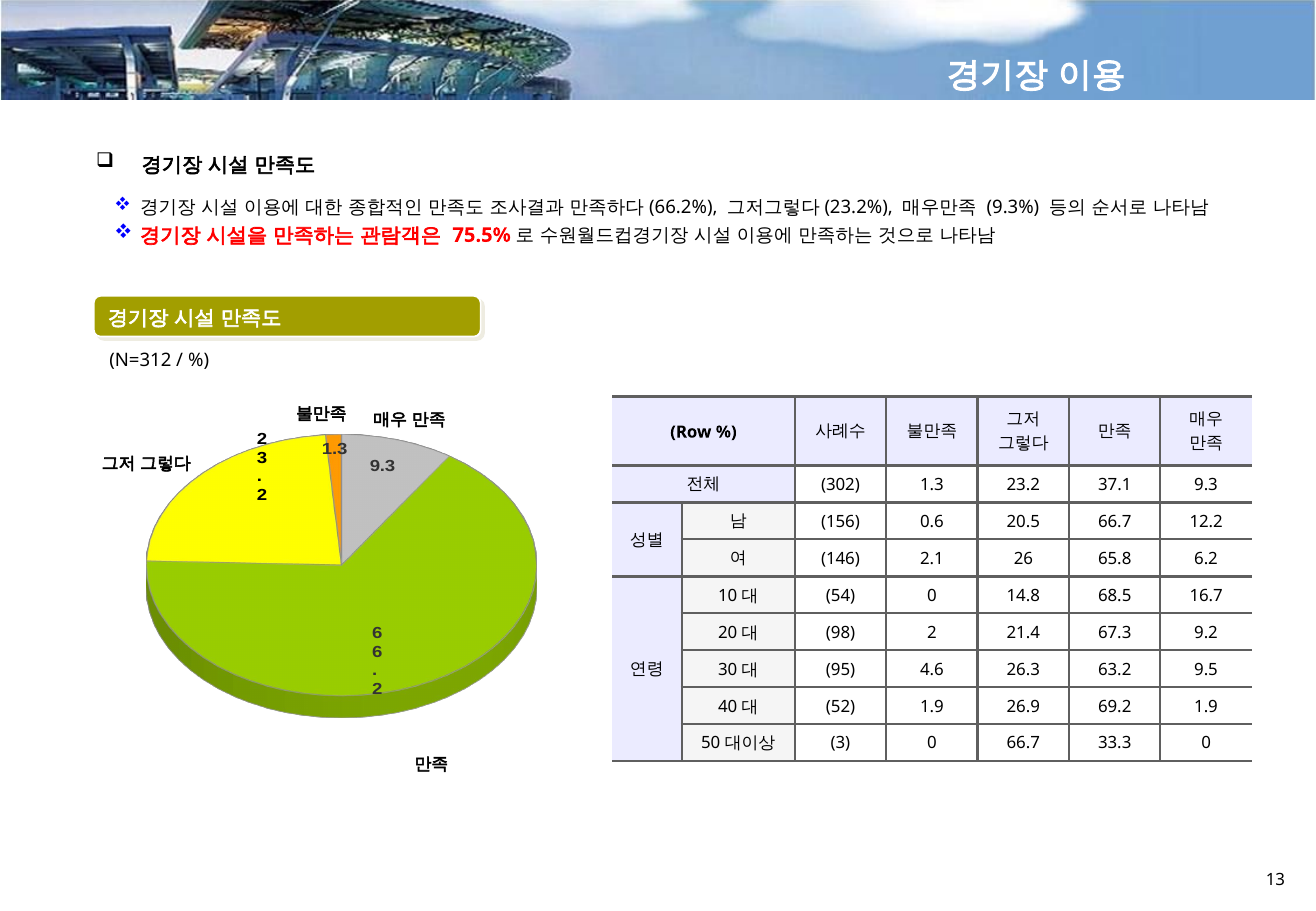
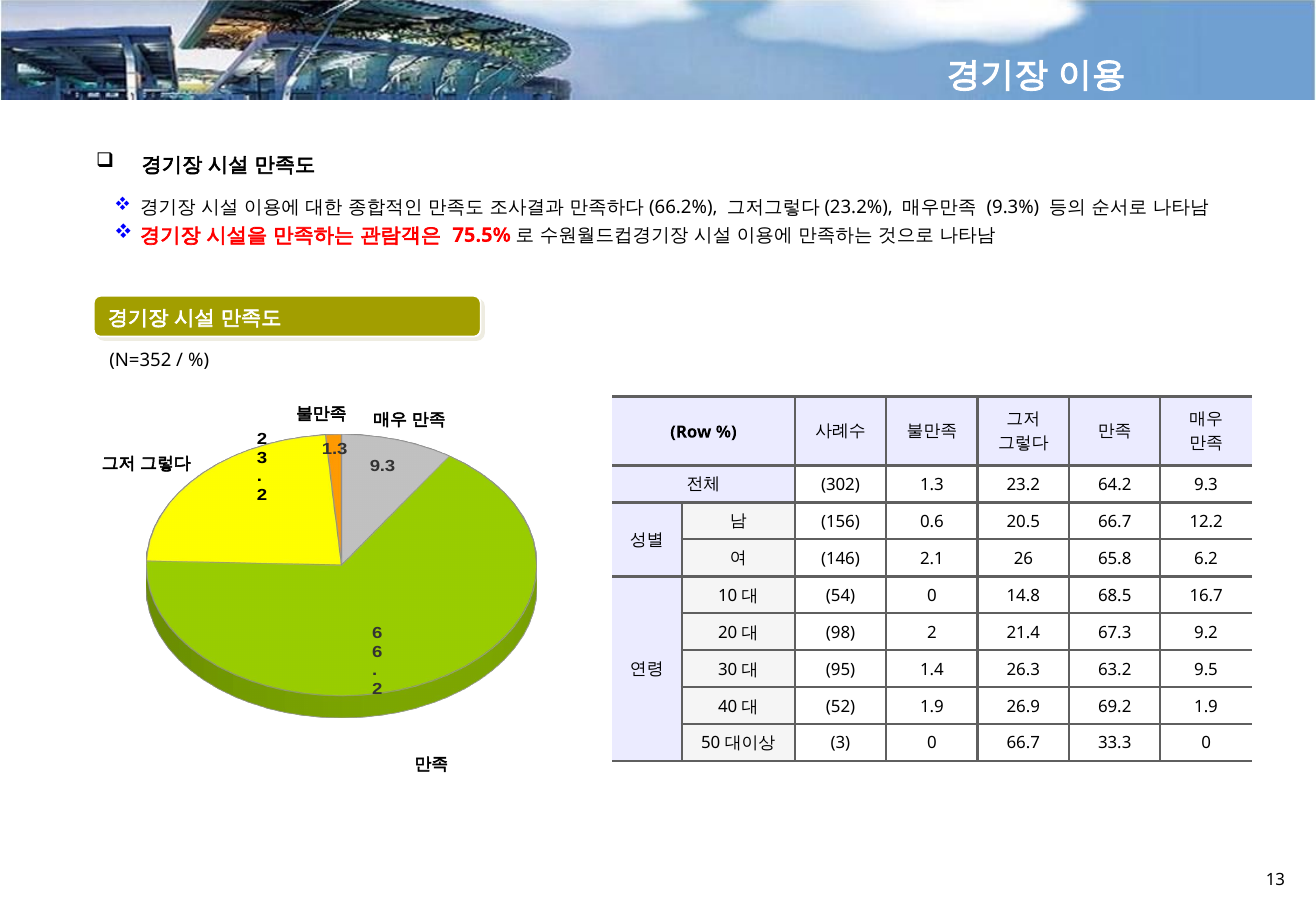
N=312: N=312 -> N=352 (140, 360)
37.1: 37.1 -> 64.2 (1115, 485)
4.6: 4.6 -> 1.4 (932, 670)
